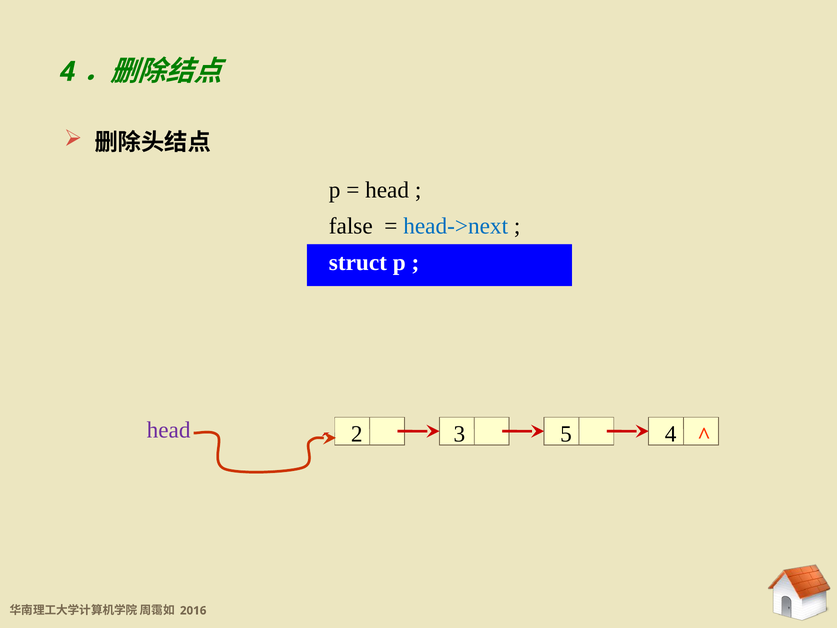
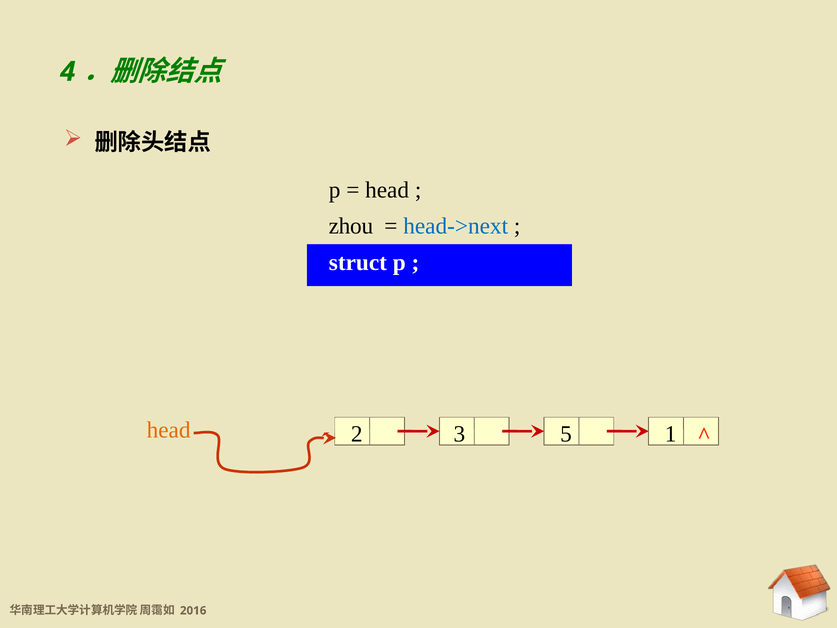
false: false -> zhou (351, 226)
head colour: purple -> orange (169, 430)
5 4: 4 -> 1 (671, 434)
